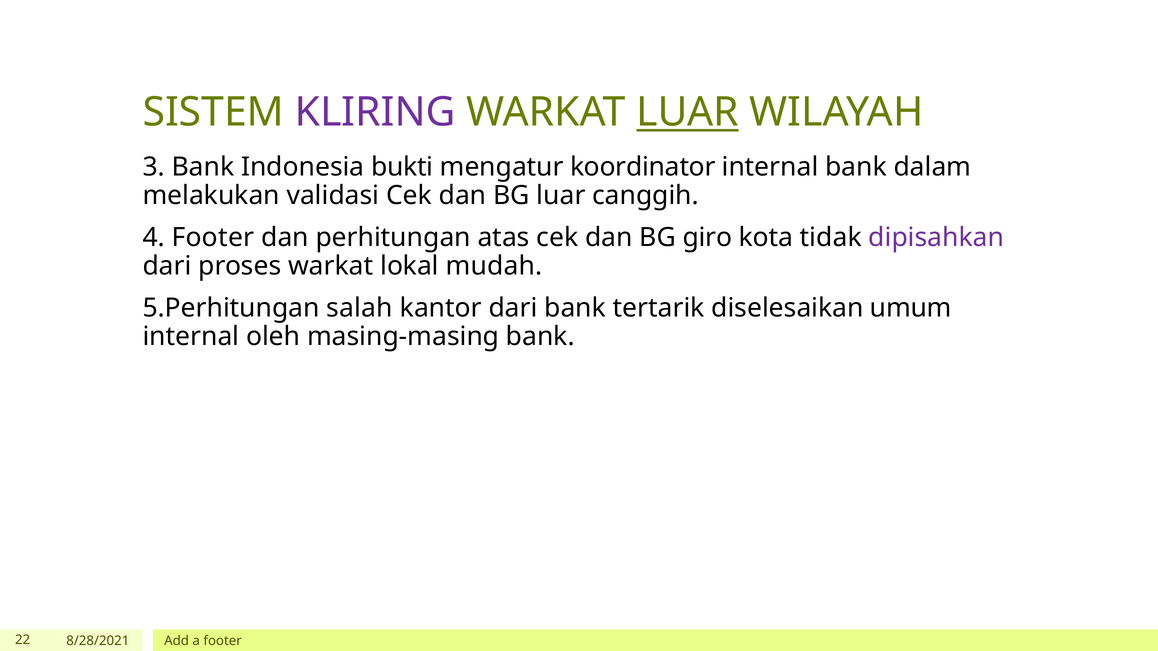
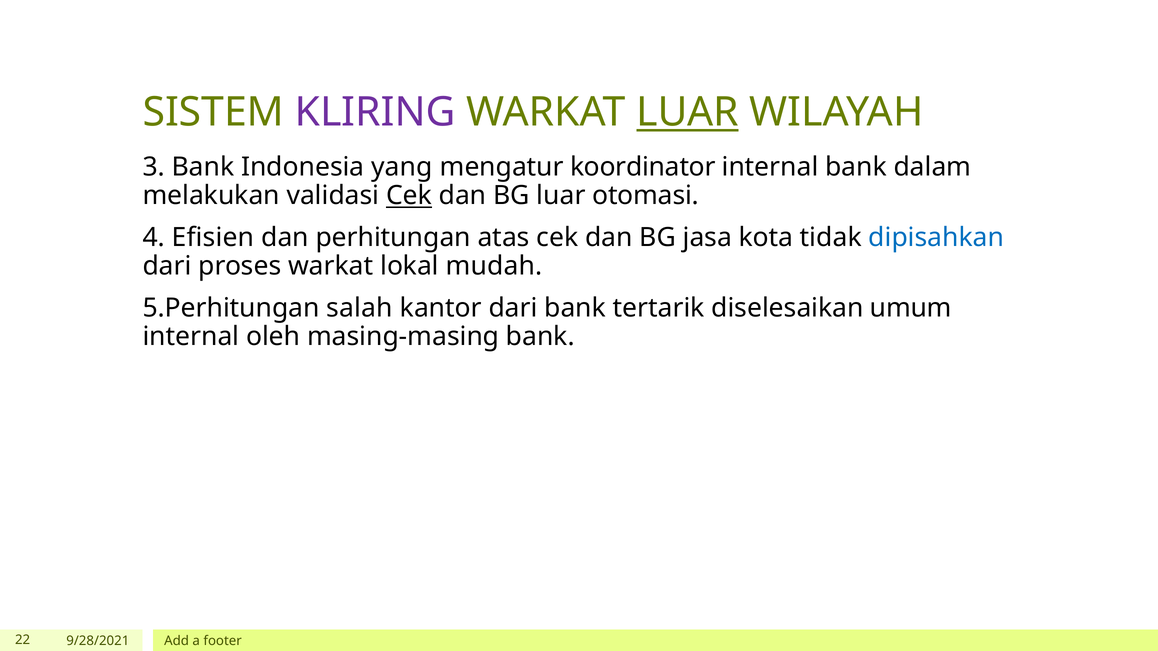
bukti: bukti -> yang (402, 167)
Cek underline: none -> present (409, 196)
canggih: canggih -> otomasi (646, 196)
4 Footer: Footer -> Efisien (213, 238)
giro: giro -> jasa (707, 238)
dipisahkan colour: purple -> blue (936, 238)
8/28/2021: 8/28/2021 -> 9/28/2021 (98, 641)
